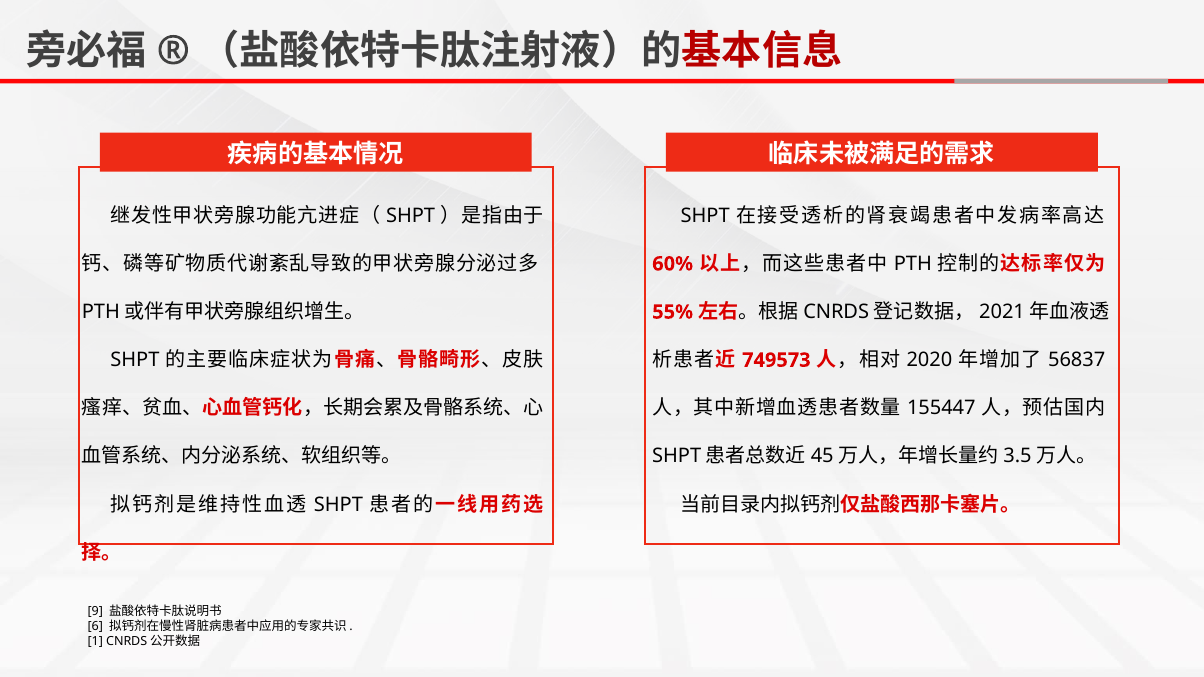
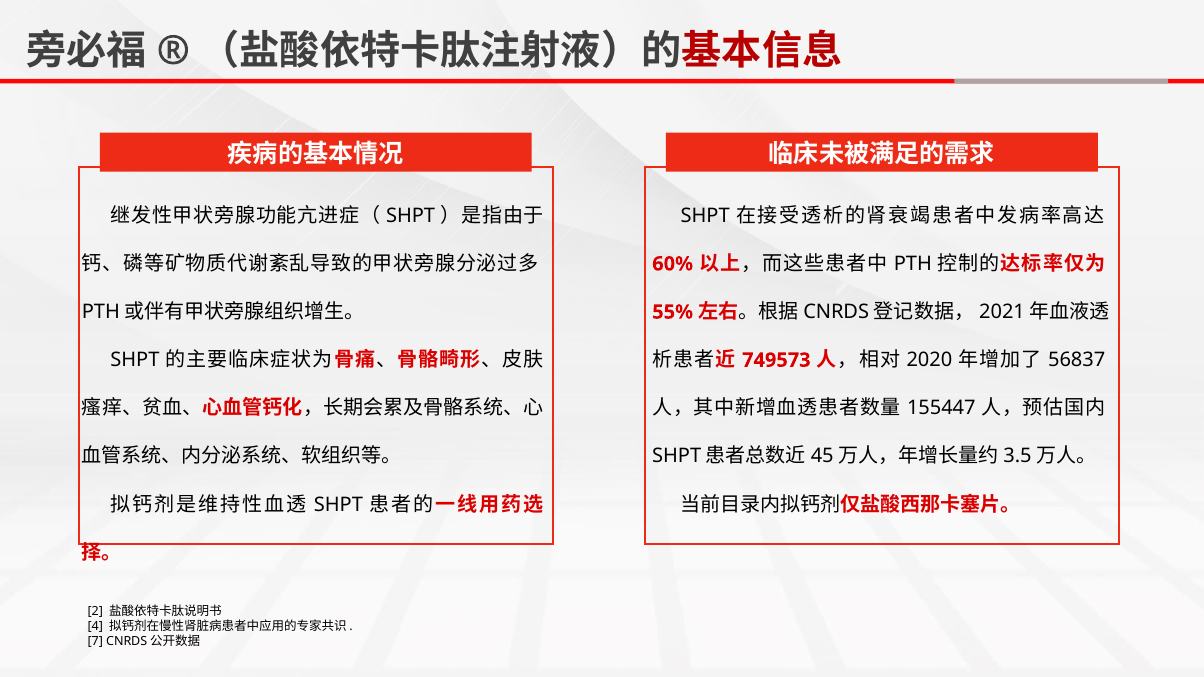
9: 9 -> 2 (95, 611)
6: 6 -> 4 (95, 626)
1: 1 -> 7 (95, 641)
